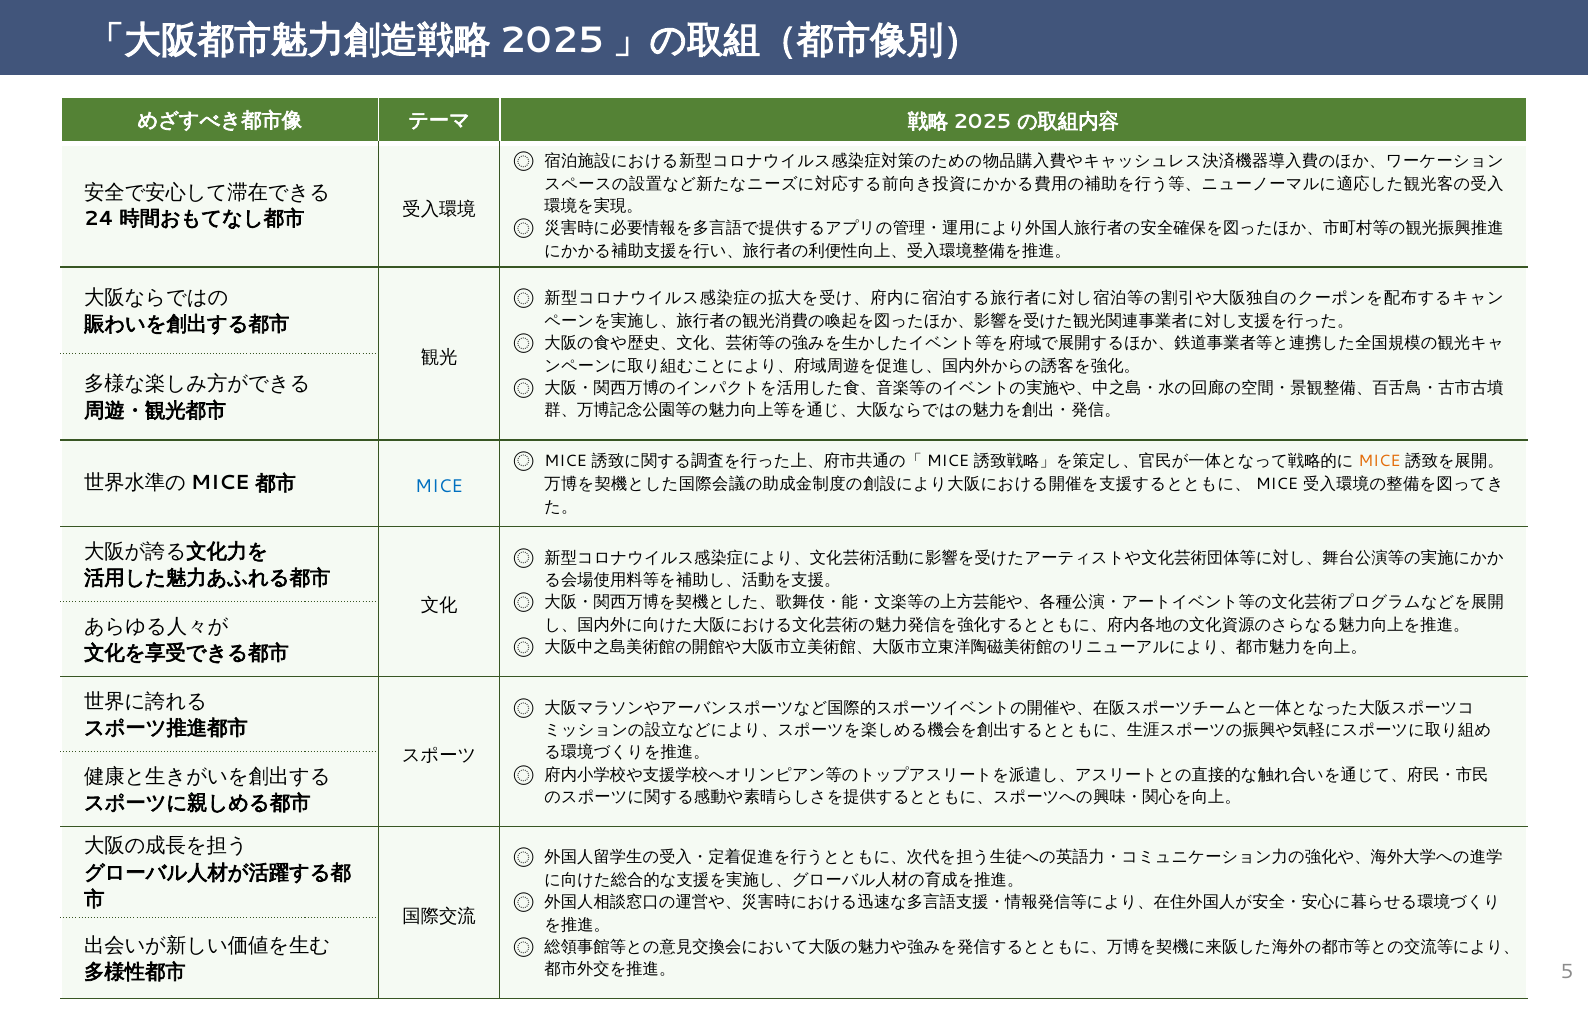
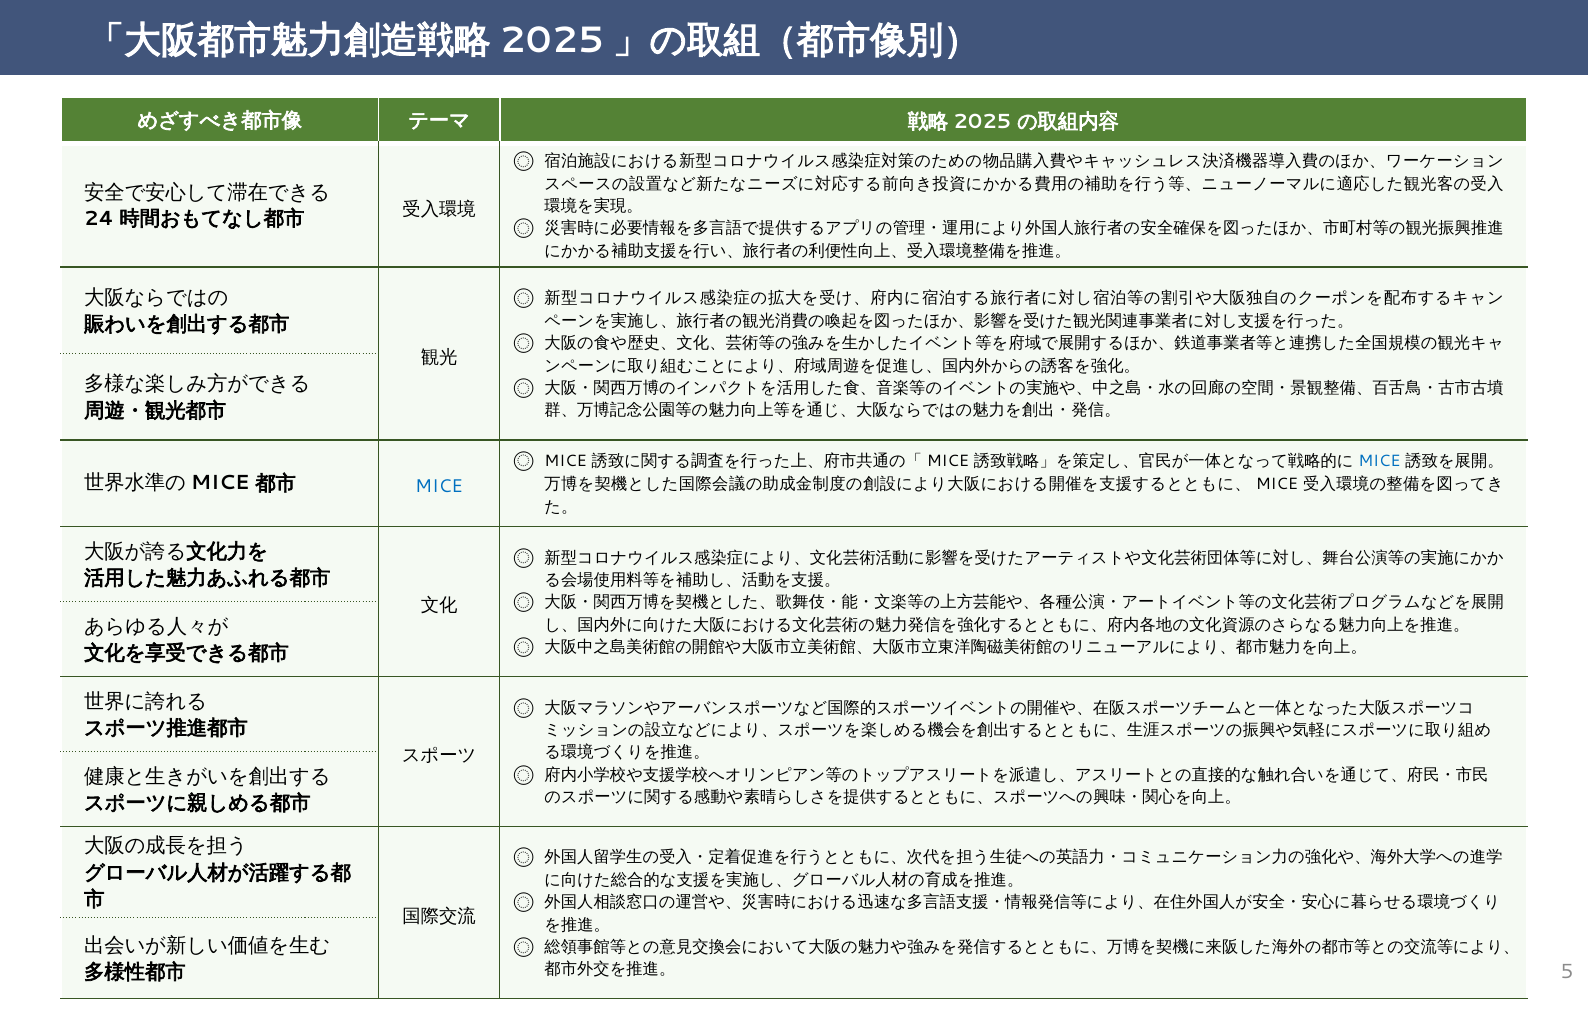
MICE colour: orange -> blue (1379, 461)
